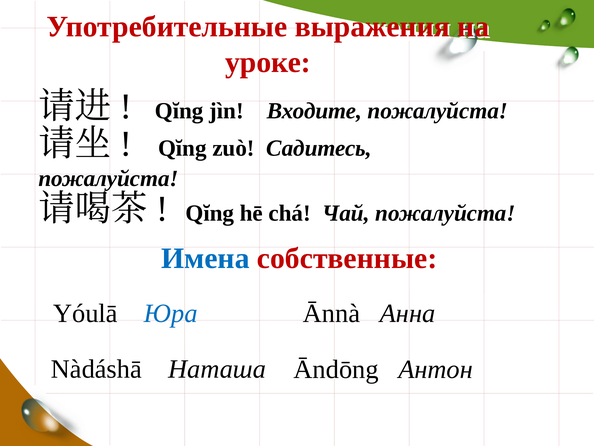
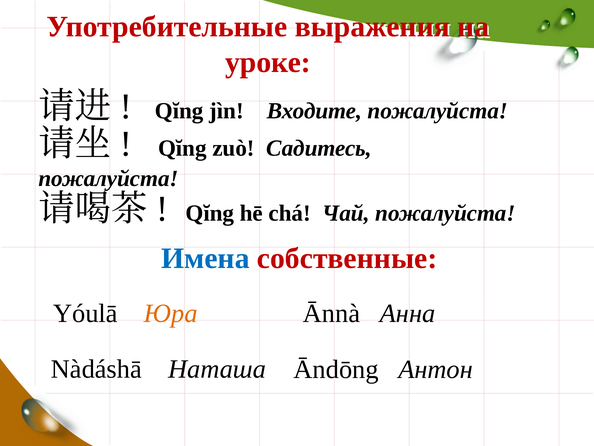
Юра colour: blue -> orange (171, 313)
